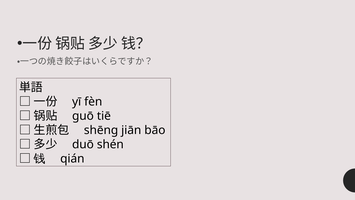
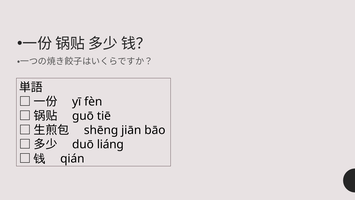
shén: shén -> liáng (110, 144)
